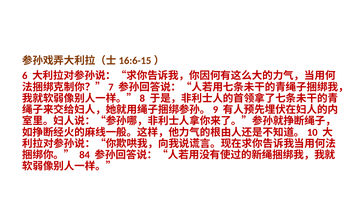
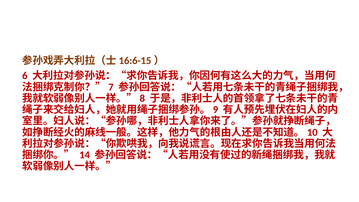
84: 84 -> 14 (85, 155)
